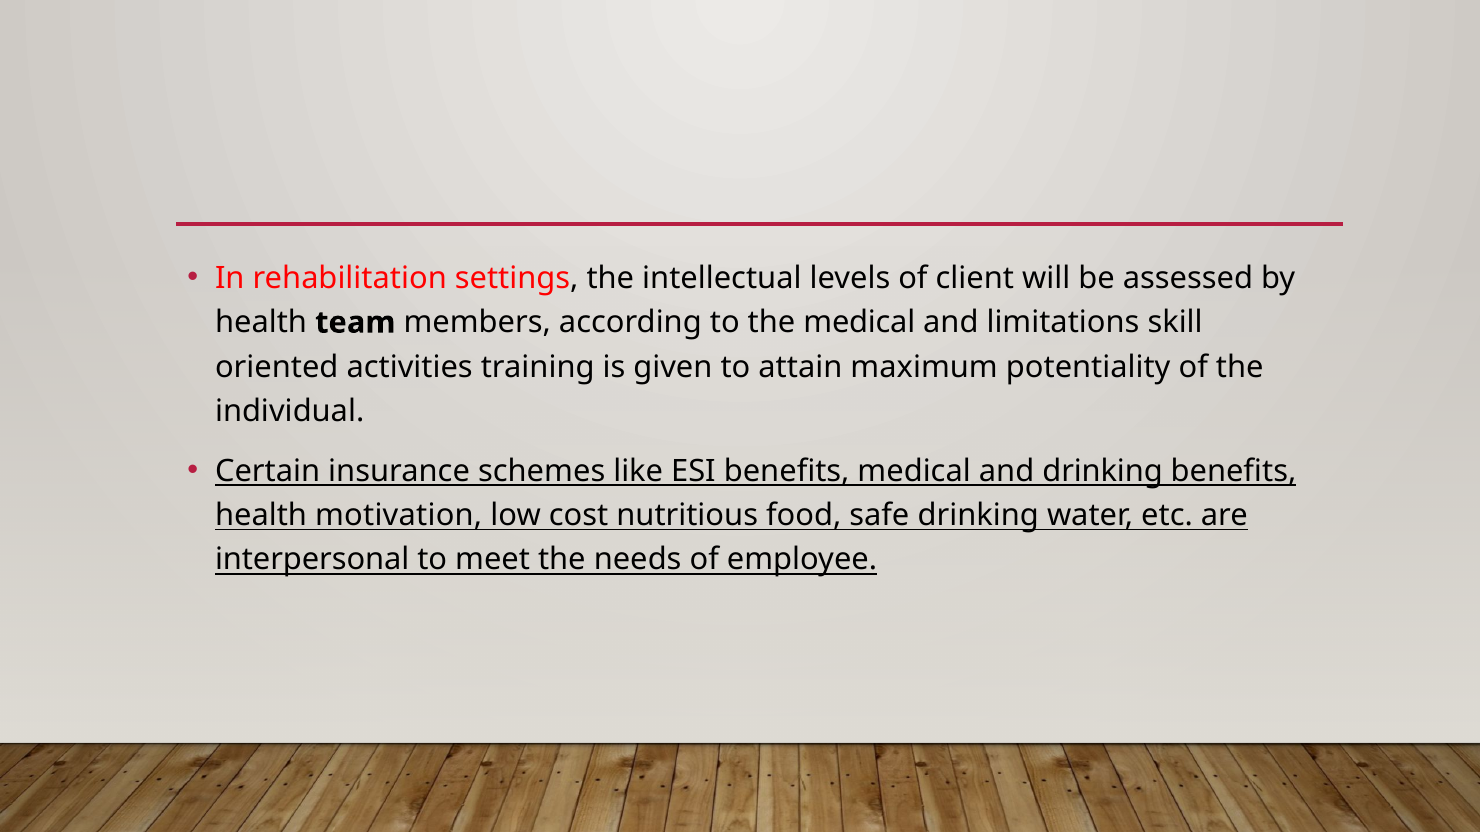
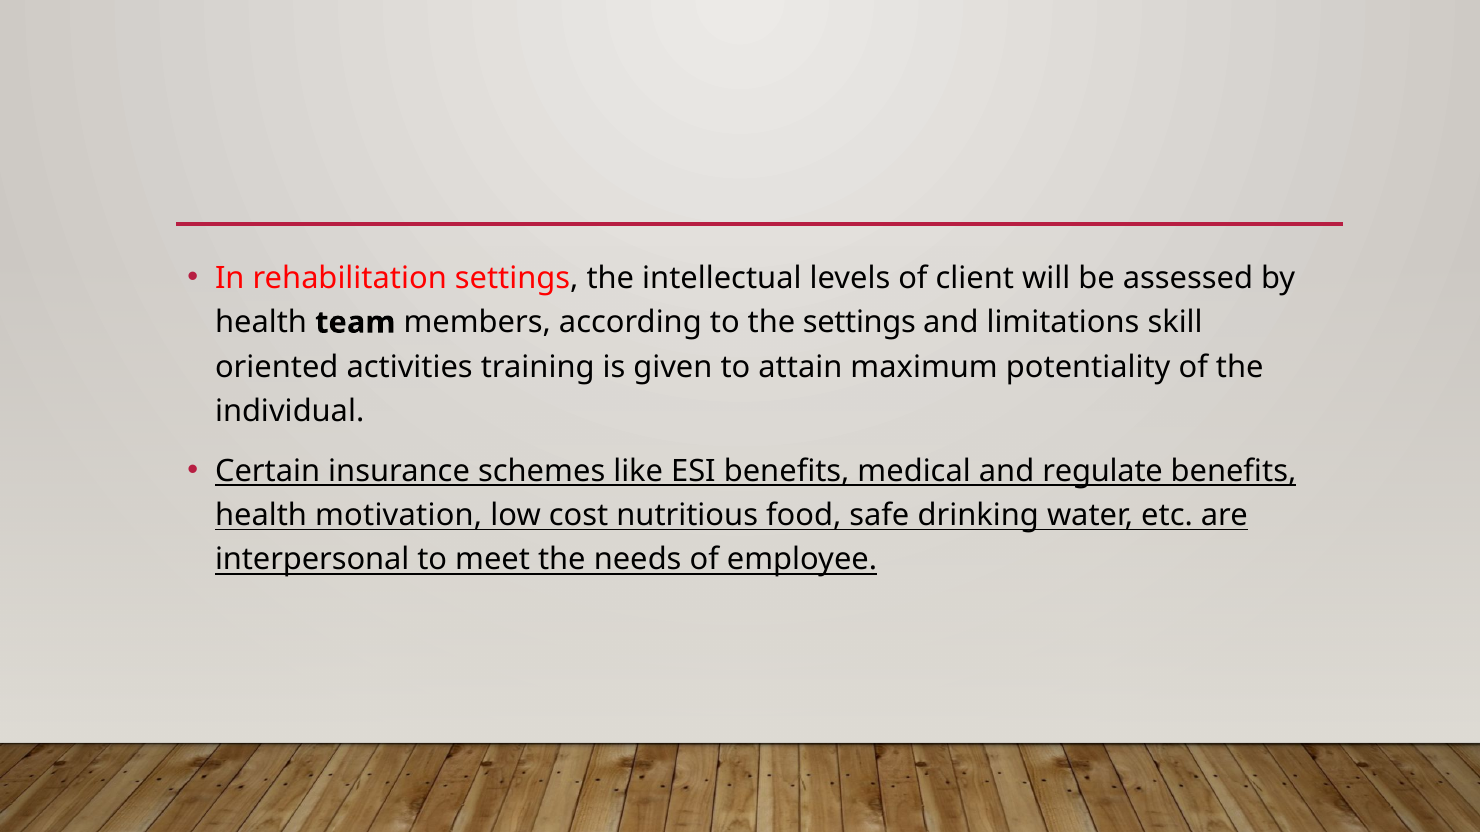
the medical: medical -> settings (859, 323)
and drinking: drinking -> regulate (1103, 471)
